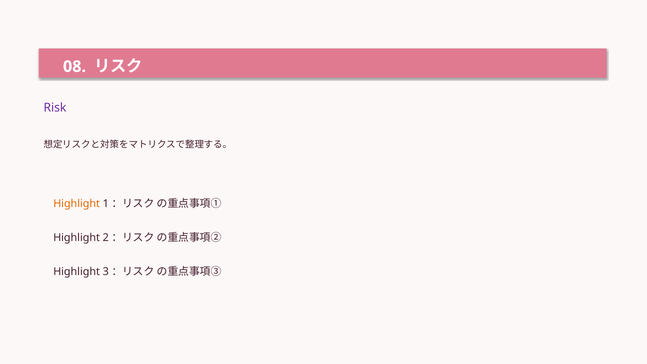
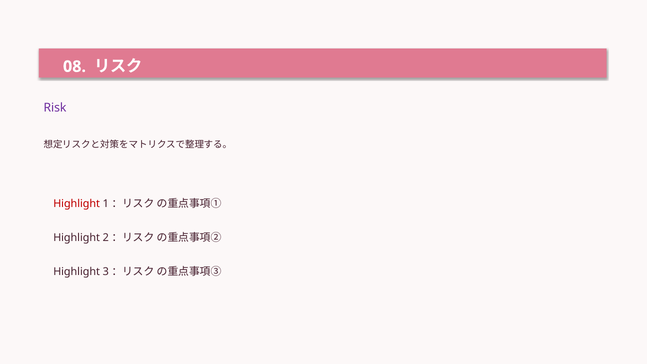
Highlight colour: orange -> red (77, 204)
